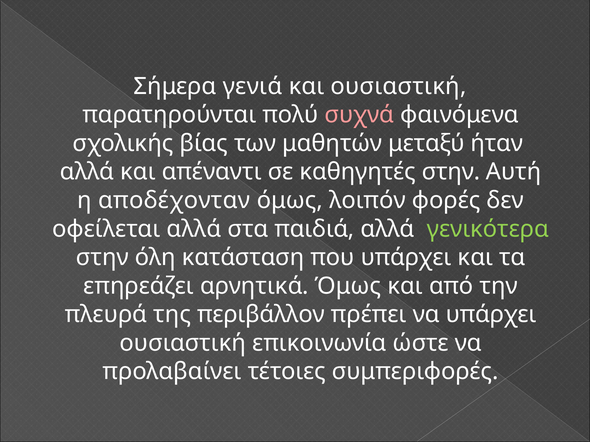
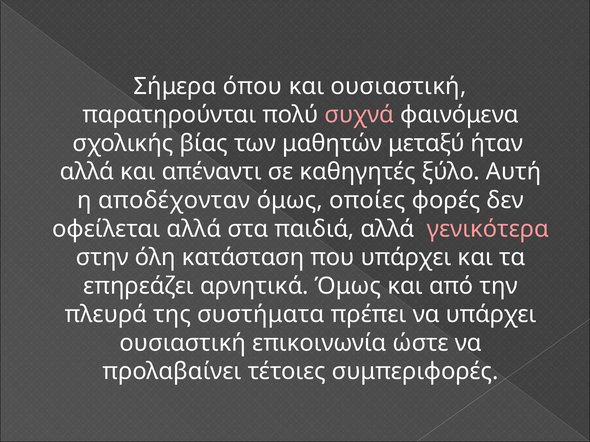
γενιά: γενιά -> όπου (253, 86)
καθηγητές στην: στην -> ξύλο (451, 172)
λοιπόν: λοιπόν -> οποίες (367, 201)
γενικότερα colour: light green -> pink (488, 229)
περιβάλλον: περιβάλλον -> συστήματα (261, 315)
